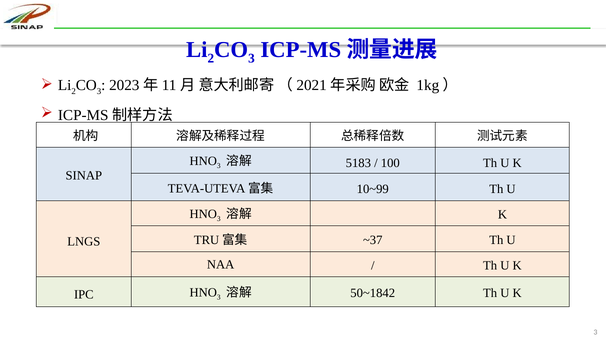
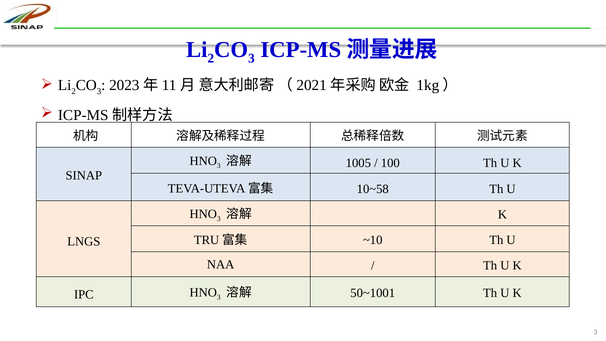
5183: 5183 -> 1005 (358, 163)
10~99: 10~99 -> 10~58 (373, 189)
~37: ~37 -> ~10 (373, 240)
50~1842: 50~1842 -> 50~1001 (373, 293)
